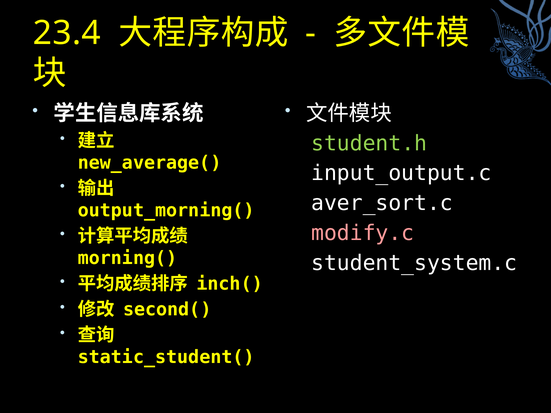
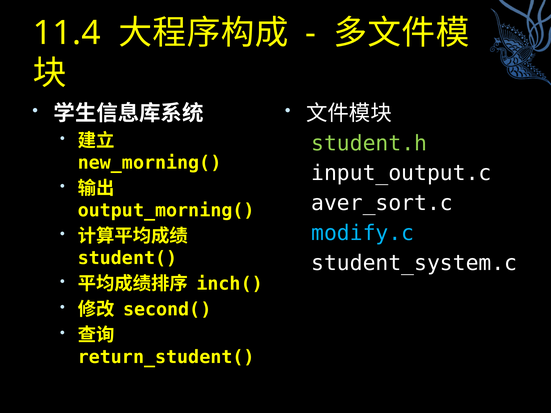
23.4: 23.4 -> 11.4 (67, 33)
new_average(: new_average( -> new_morning( (150, 163)
modify.c colour: pink -> light blue (363, 233)
morning(: morning( -> student( (127, 258)
static_student(: static_student( -> return_student( (166, 357)
